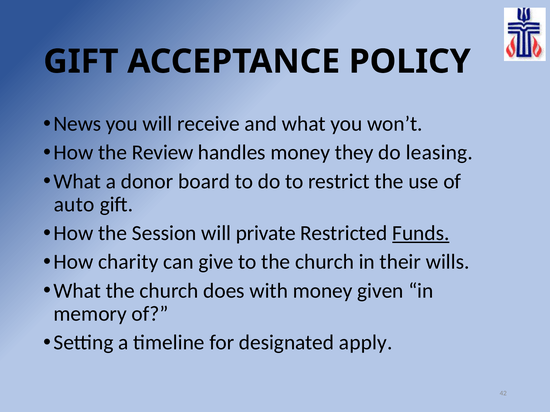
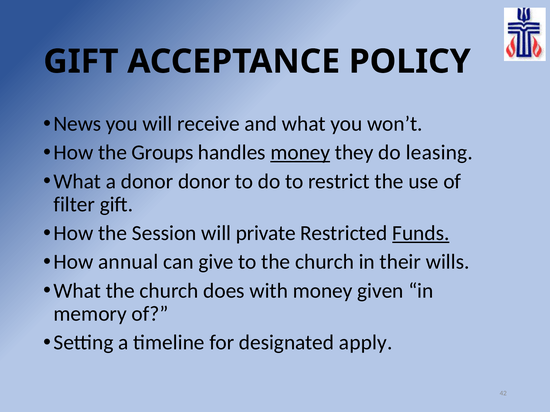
Review: Review -> Groups (163, 153)
money underline: none -> present (300, 153)
donor board: board -> donor (204, 182)
auto: auto -> filter (74, 205)
charity: charity -> annual (128, 262)
